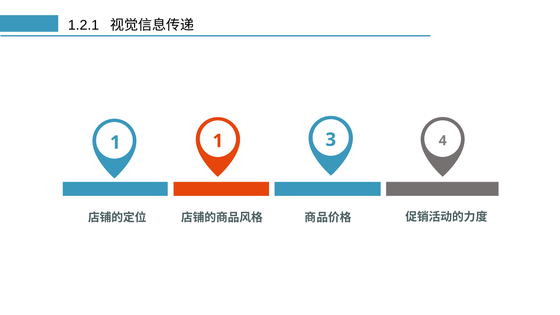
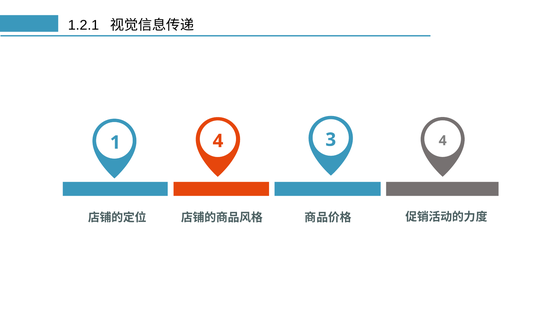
1 1: 1 -> 4 (218, 141)
